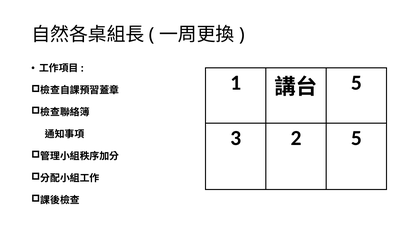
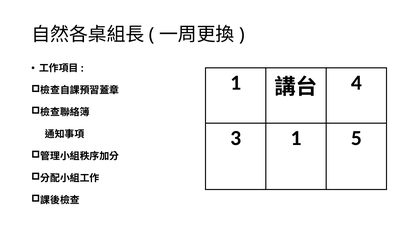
5: 5 -> 4 (356, 83)
3 2: 2 -> 1 (296, 138)
